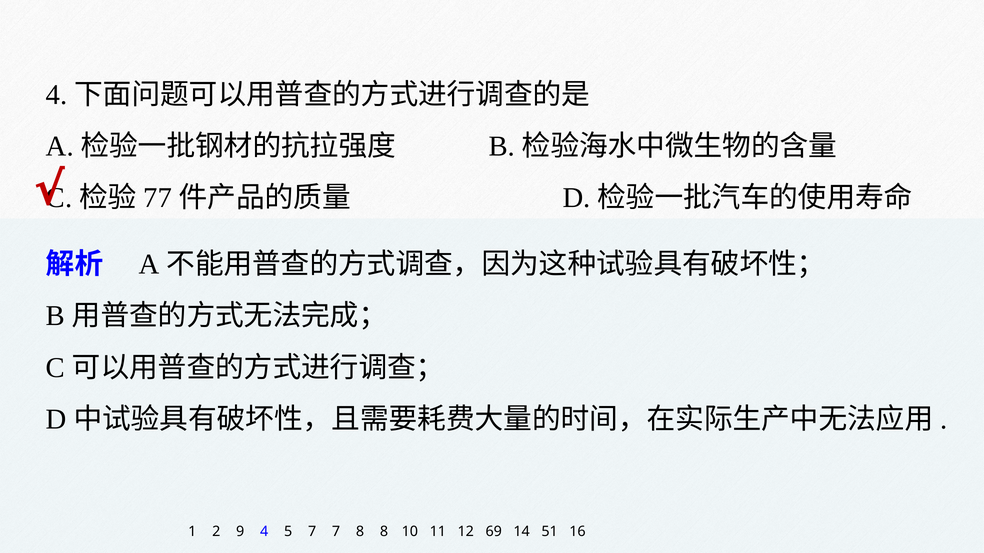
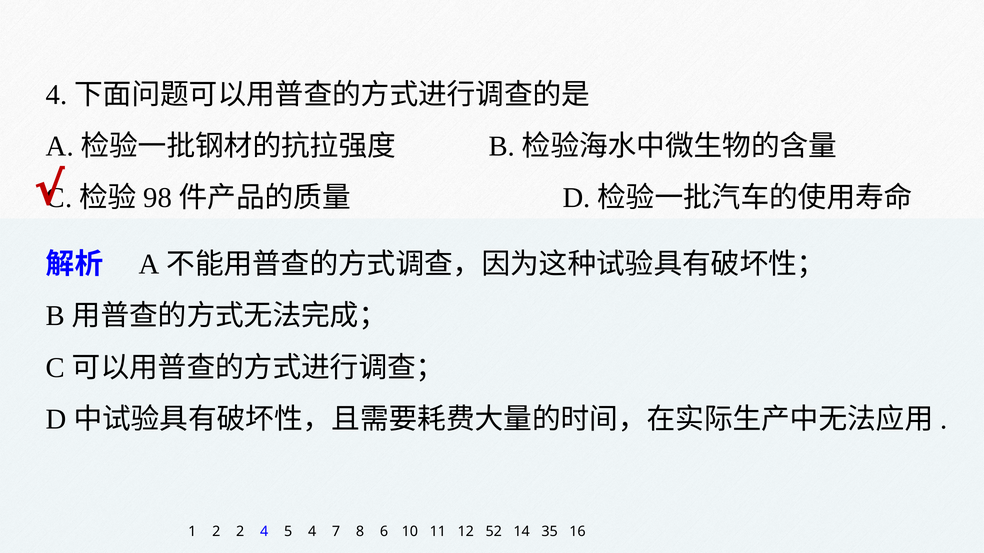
77: 77 -> 98 (158, 198)
2 9: 9 -> 2 (240, 532)
5 7: 7 -> 4 (312, 532)
8 8: 8 -> 6 (384, 532)
69: 69 -> 52 (494, 532)
51: 51 -> 35 (550, 532)
